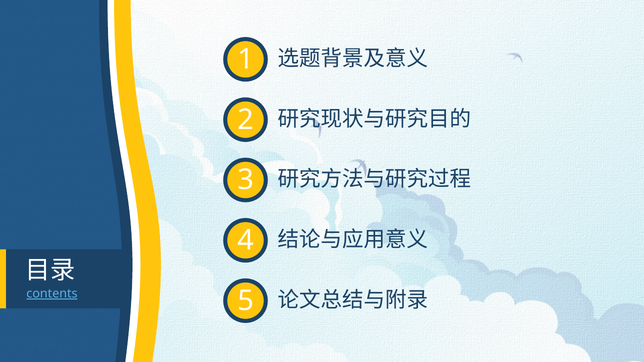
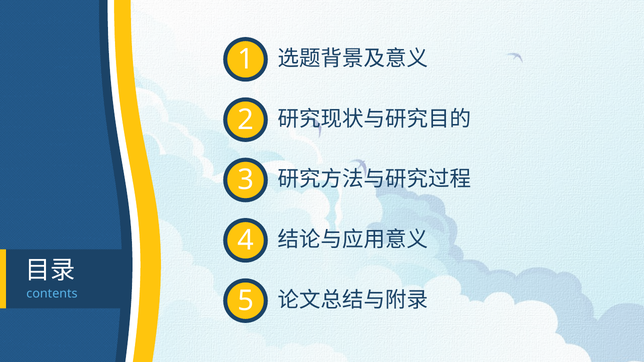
contents underline: present -> none (52, 294)
